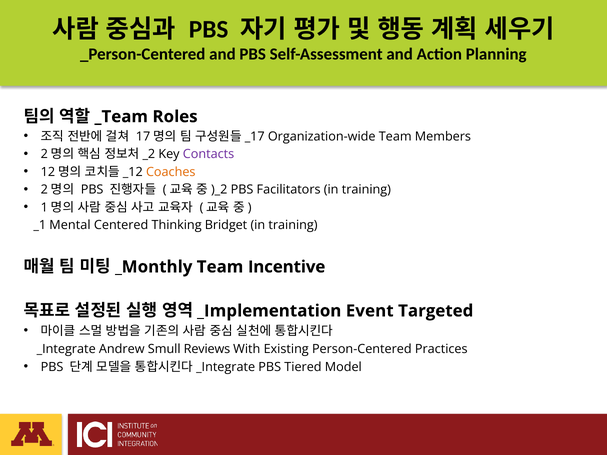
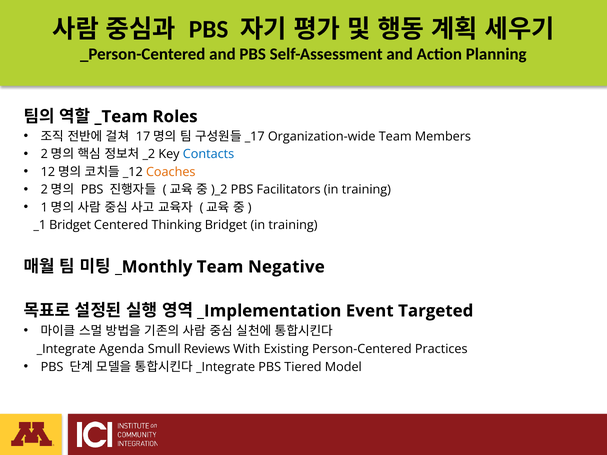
Contacts colour: purple -> blue (209, 154)
_1 Mental: Mental -> Bridget (70, 225)
Incentive: Incentive -> Negative (286, 267)
Andrew: Andrew -> Agenda (122, 349)
